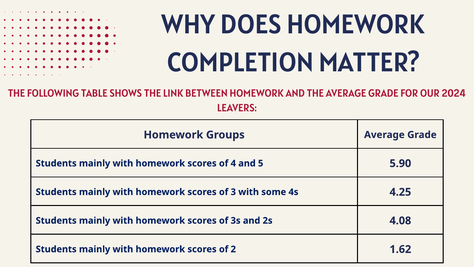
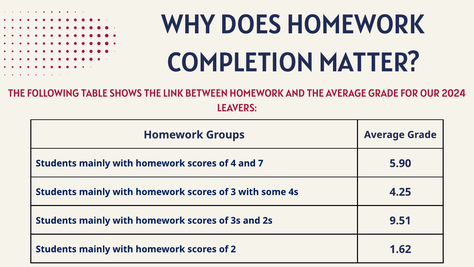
5: 5 -> 7 (261, 163)
4.08: 4.08 -> 9.51 (400, 220)
